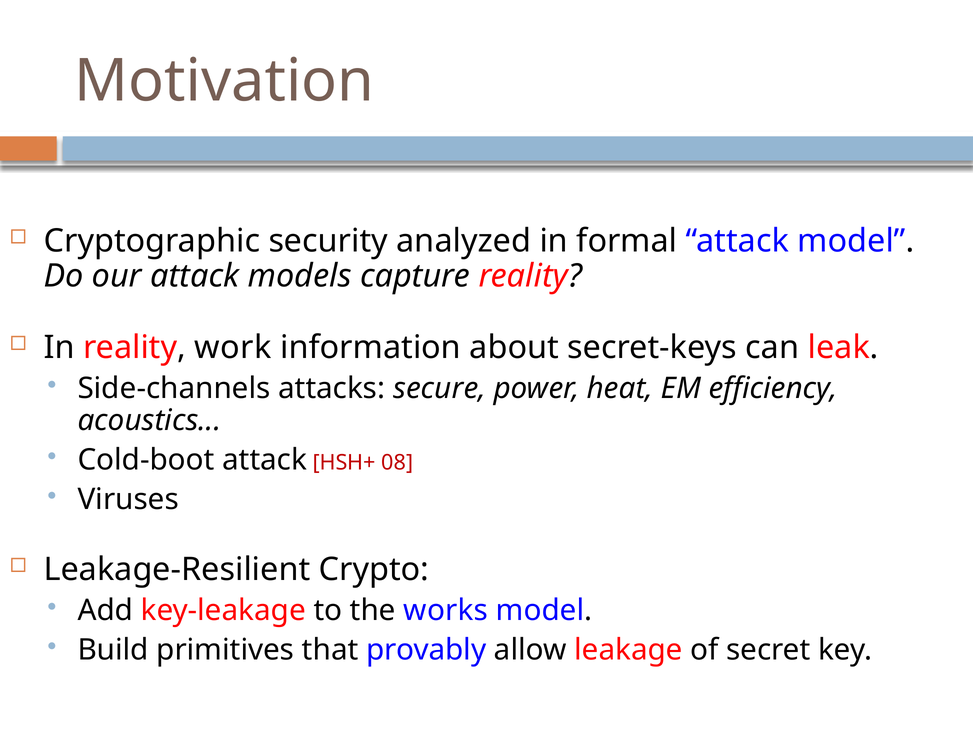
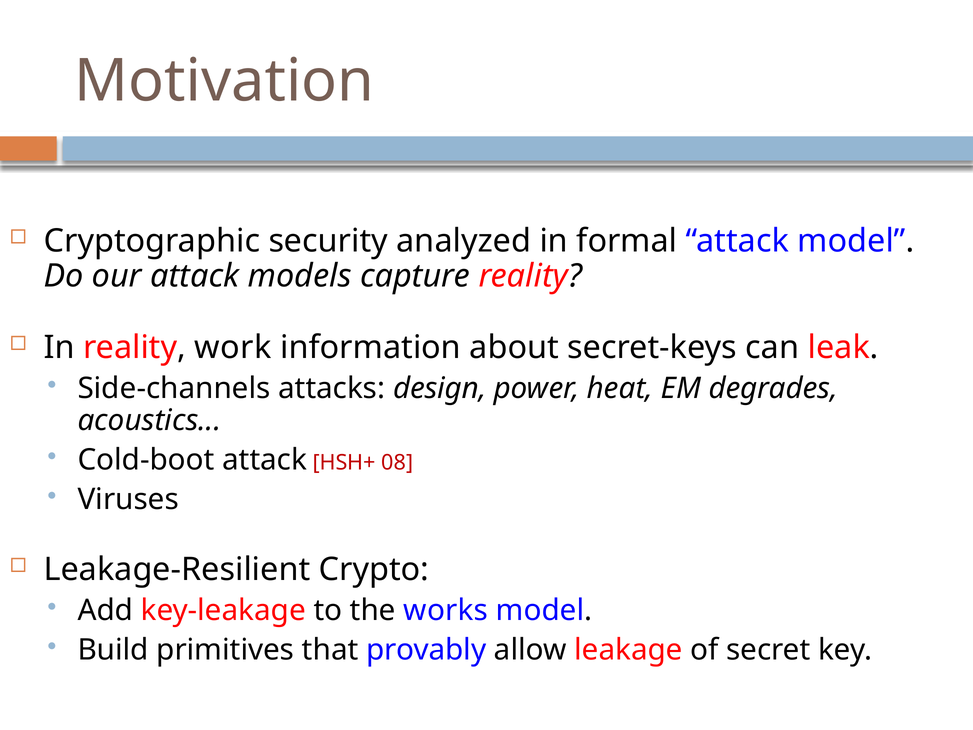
secure: secure -> design (440, 388)
efficiency: efficiency -> degrades (773, 388)
